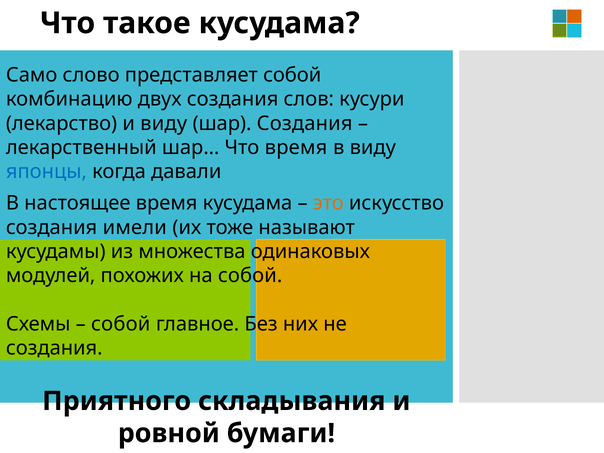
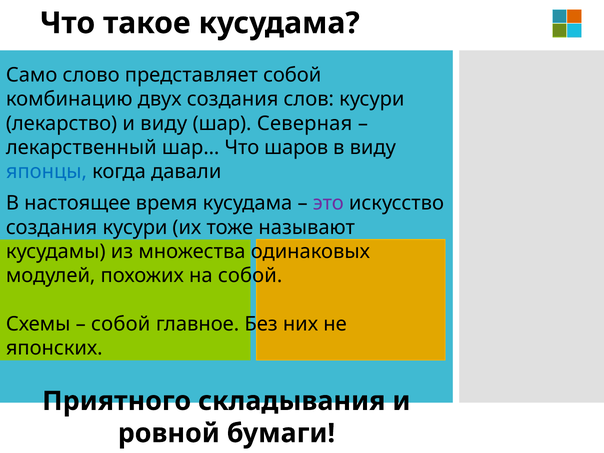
шар Создания: Создания -> Северная (305, 123)
Что время: время -> шаров (296, 148)
это colour: orange -> purple (328, 203)
создания имели: имели -> кусури (135, 227)
создания: создания -> японских (54, 348)
